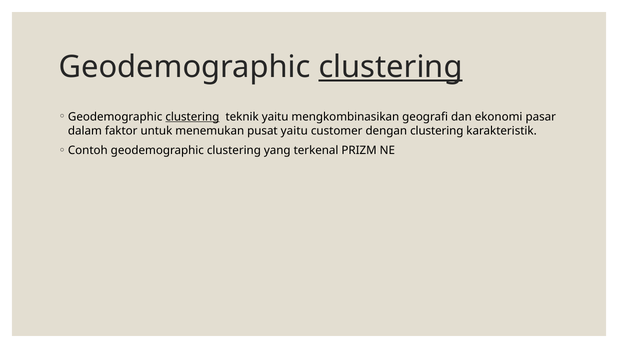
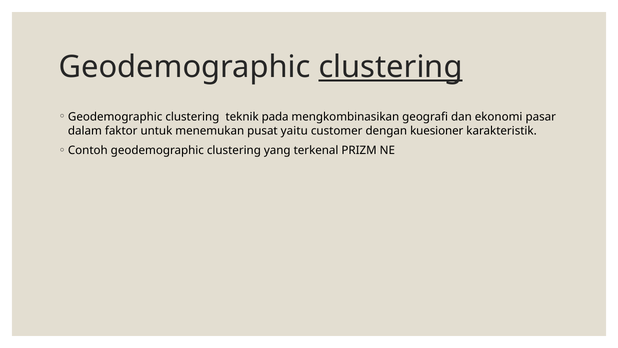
clustering underline: present -> none (192, 117)
teknik yaitu: yaitu -> pada (275, 117)
dengan clustering: clustering -> kuesioner (437, 131)
